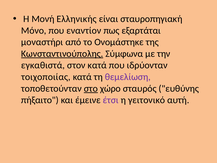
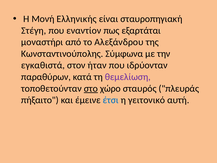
Μόνο: Μόνο -> Στέγη (34, 30)
Ονομάστηκε: Ονομάστηκε -> Αλεξάνδρου (119, 42)
Κωνσταντινούπολης underline: present -> none (62, 54)
στον κατά: κατά -> ήταν (97, 65)
τοιχοποιίας: τοιχοποιίας -> παραθύρων (46, 77)
ευθύνης: ευθύνης -> πλευράς (179, 88)
έτσι colour: purple -> blue (111, 100)
